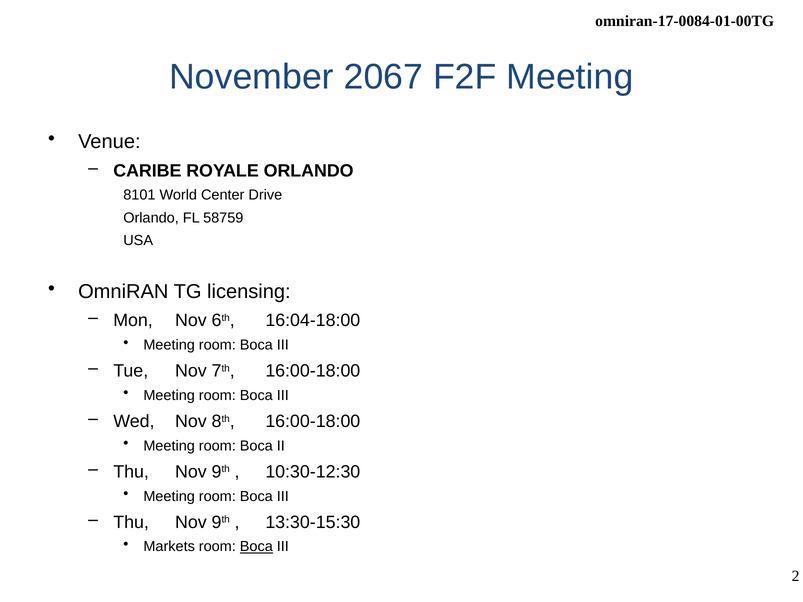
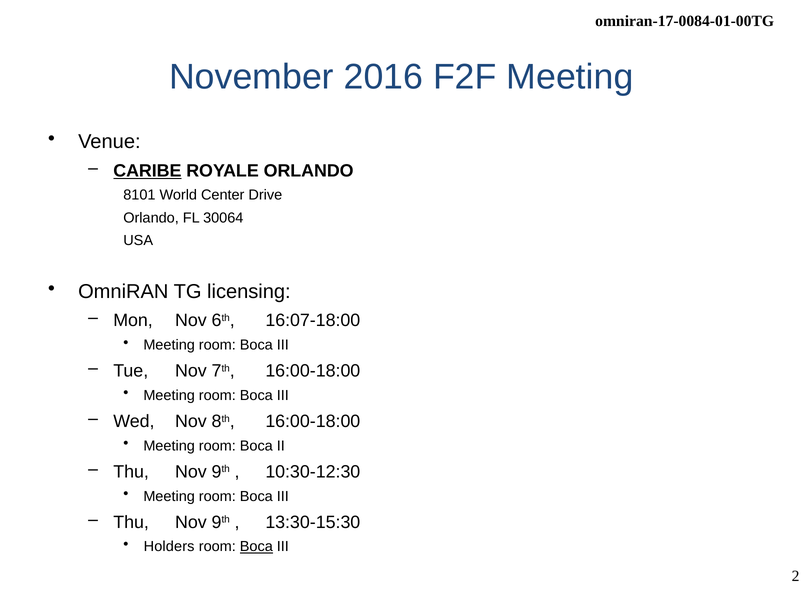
2067: 2067 -> 2016 (383, 77)
CARIBE underline: none -> present (147, 171)
58759: 58759 -> 30064 (223, 218)
16:04-18:00: 16:04-18:00 -> 16:07-18:00 (313, 321)
Markets: Markets -> Holders (169, 547)
